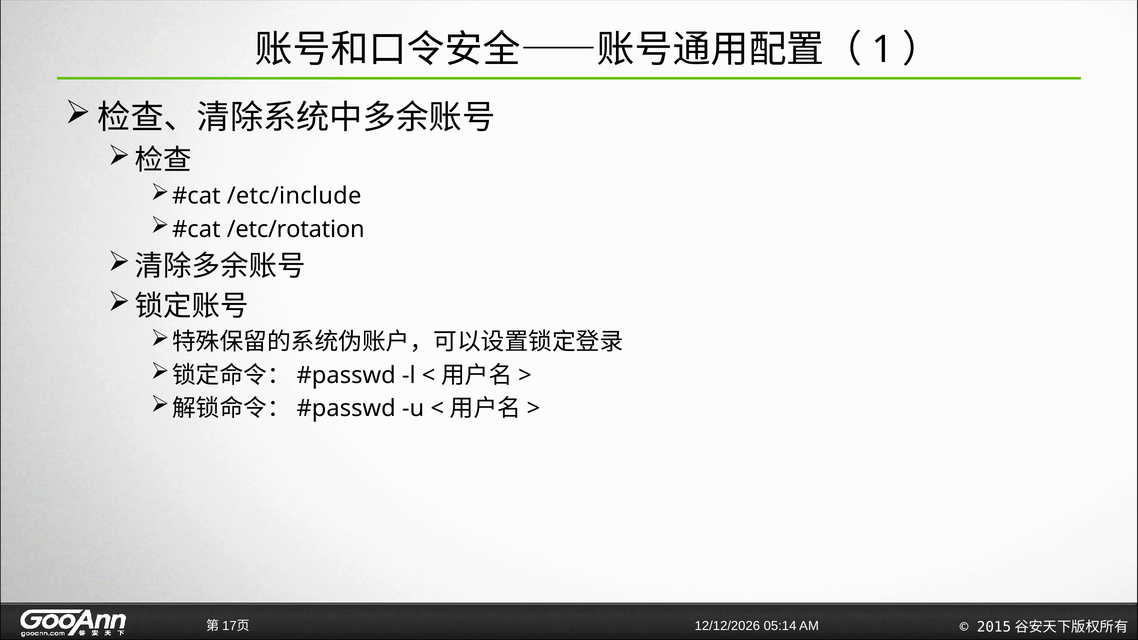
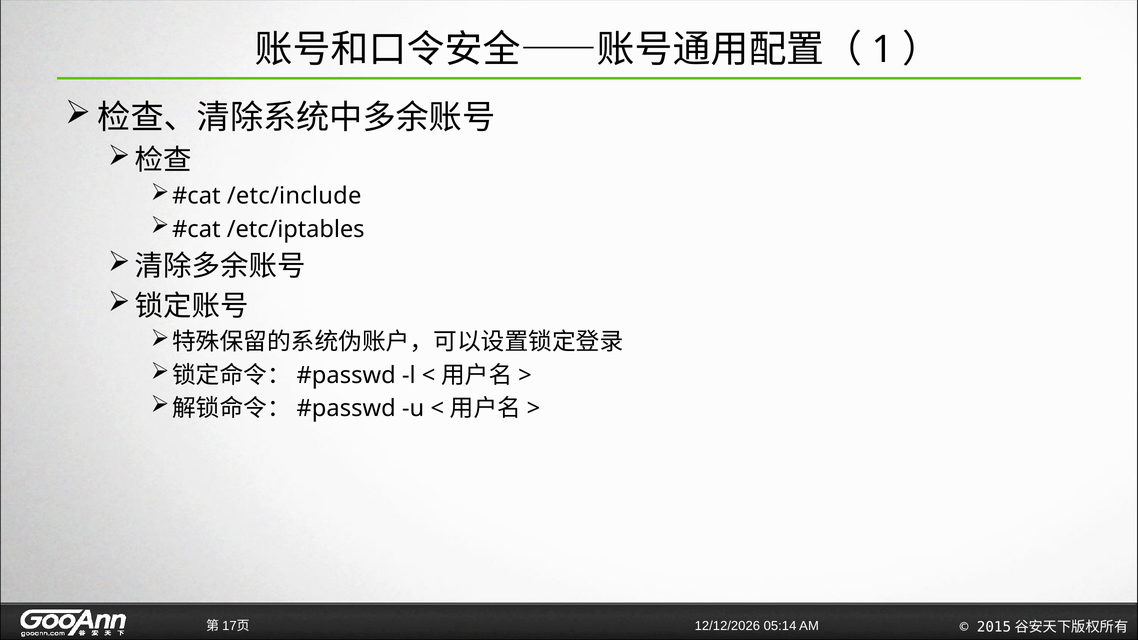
/etc/rotation: /etc/rotation -> /etc/iptables (296, 229)
